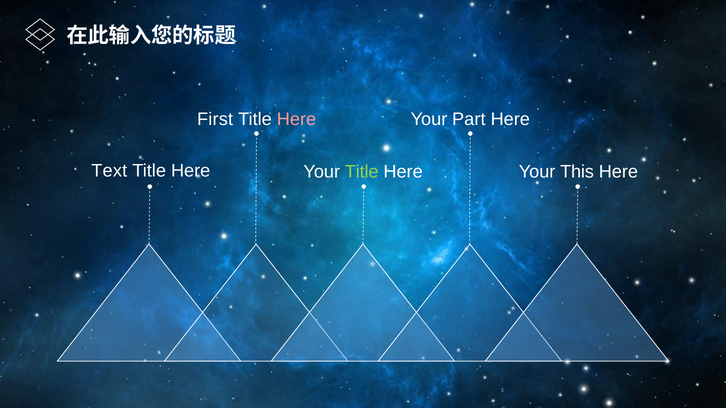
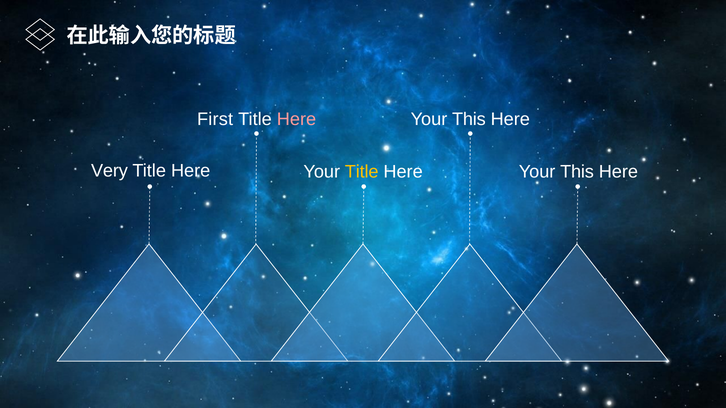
Part: Part -> This (469, 119)
Text: Text -> Very (109, 171)
Title colour: light green -> yellow (362, 172)
